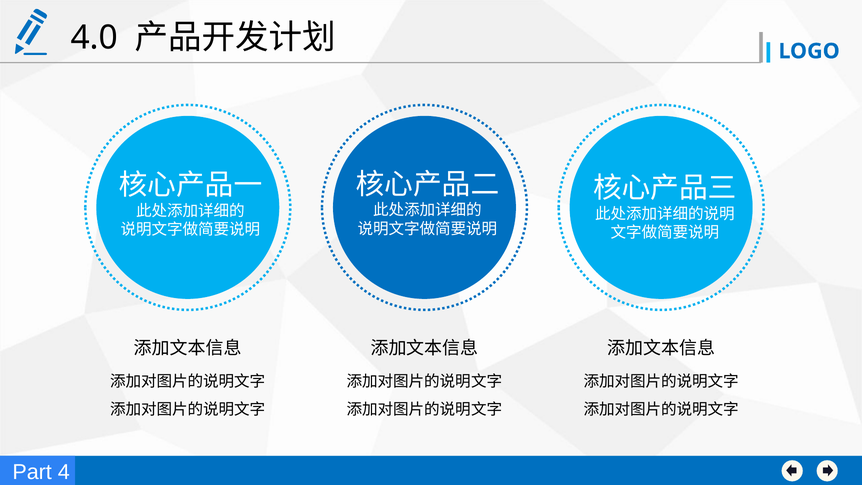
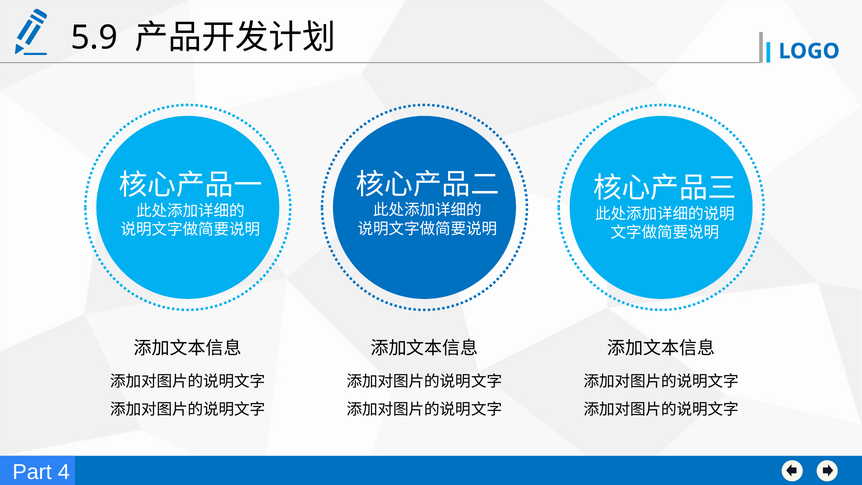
4.0: 4.0 -> 5.9 (94, 38)
